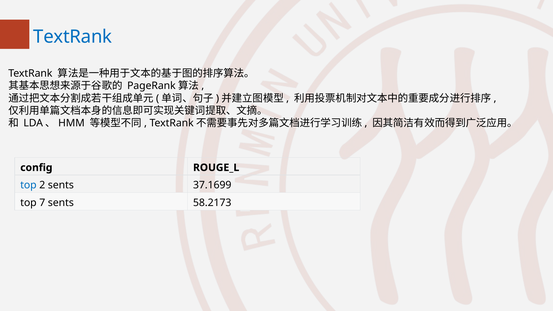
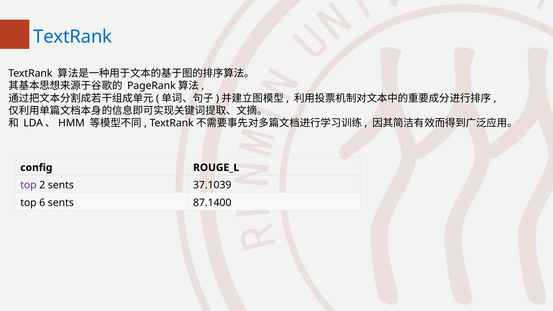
top colour: blue -> purple (28, 185)
37.1699: 37.1699 -> 37.1039 (212, 185)
7: 7 -> 6 (42, 203)
58.2173: 58.2173 -> 87.1400 (212, 203)
